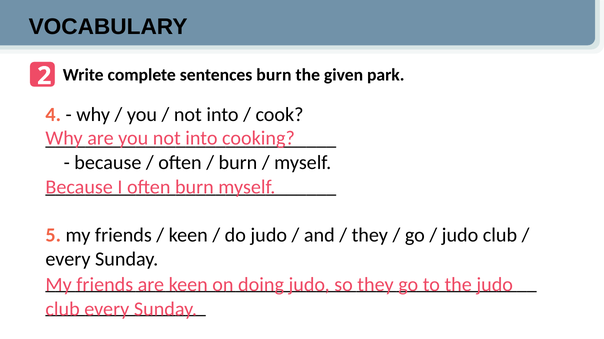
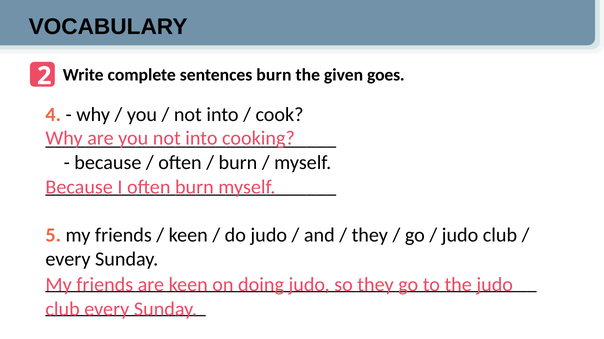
park: park -> goes (386, 75)
